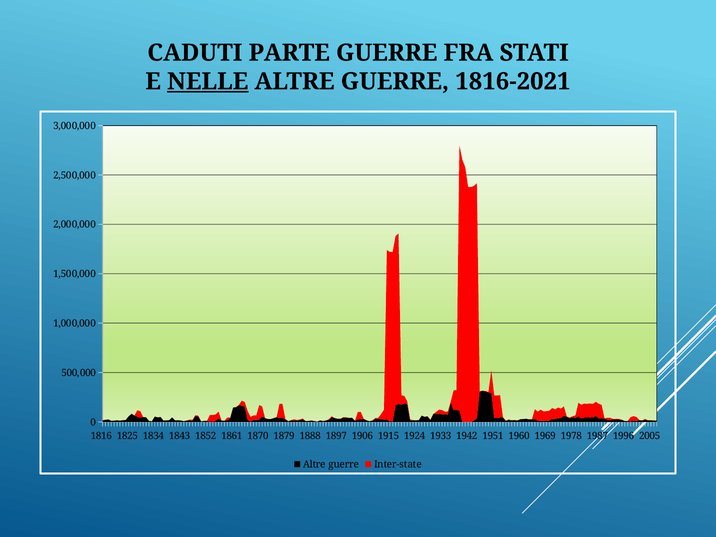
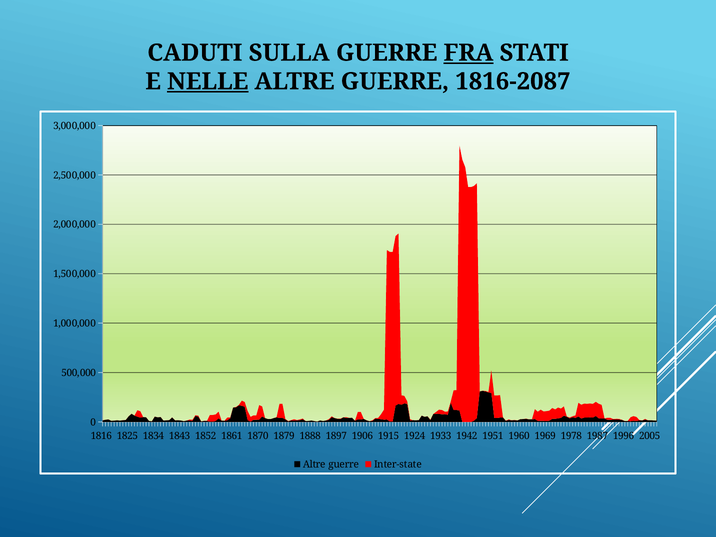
PARTE: PARTE -> SULLA (289, 53)
FRA underline: none -> present (468, 53)
1816-2021: 1816-2021 -> 1816-2087 (513, 81)
